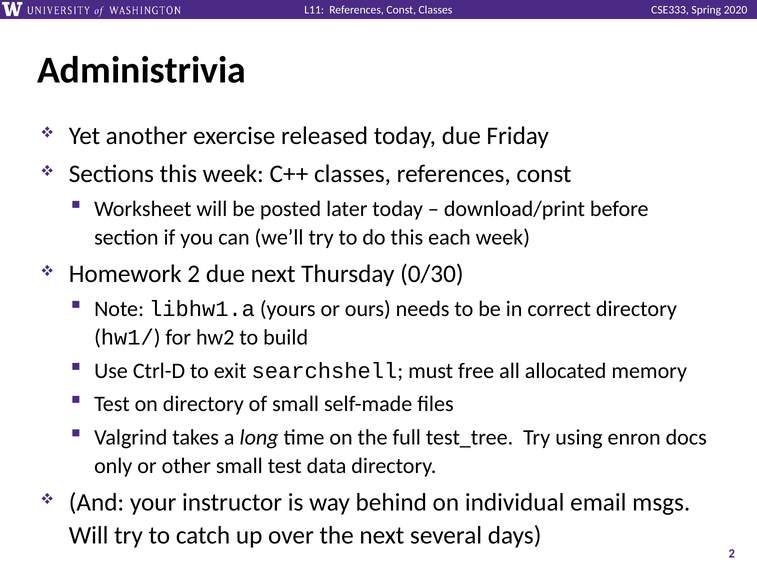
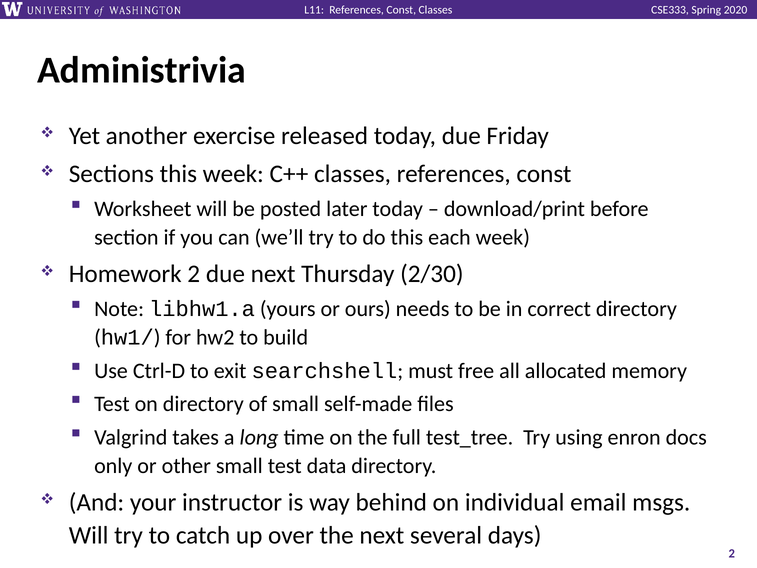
0/30: 0/30 -> 2/30 (432, 274)
